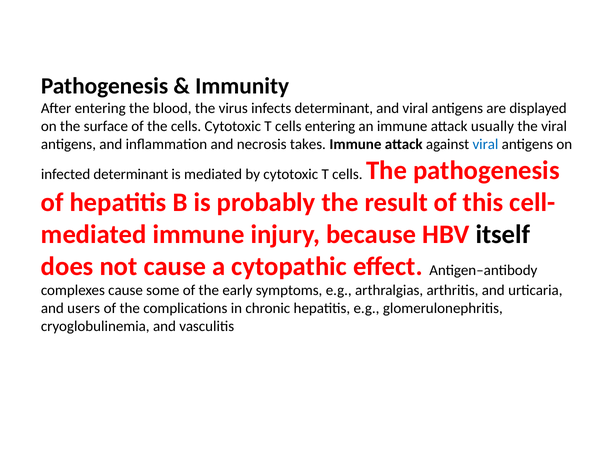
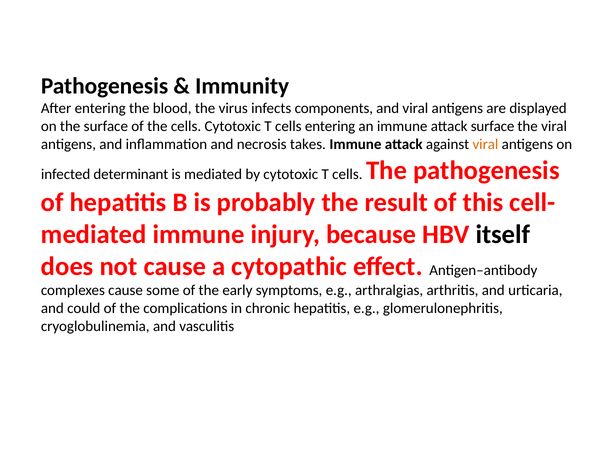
infects determinant: determinant -> components (334, 108)
attack usually: usually -> surface (493, 126)
viral colour: blue -> orange (485, 144)
users: users -> could (84, 309)
